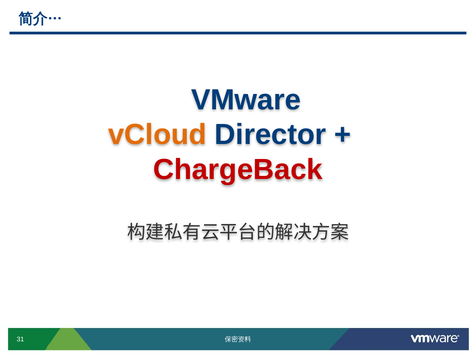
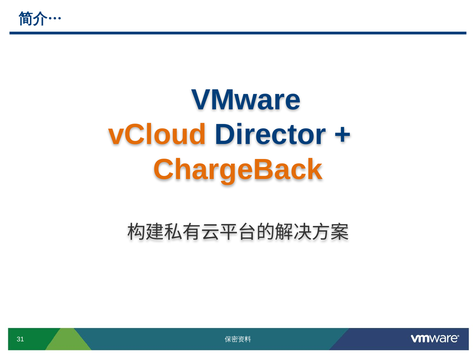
ChargeBack colour: red -> orange (238, 170)
